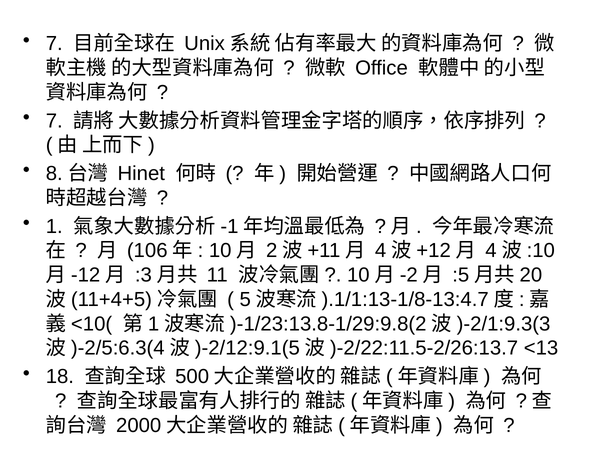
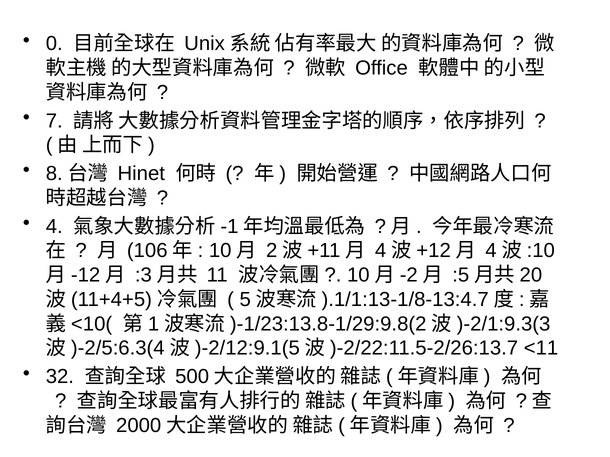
7: 7 -> 0 (54, 44)
1: 1 -> 4 (54, 227)
<13: <13 -> <11 (541, 349)
18: 18 -> 32 (60, 377)
